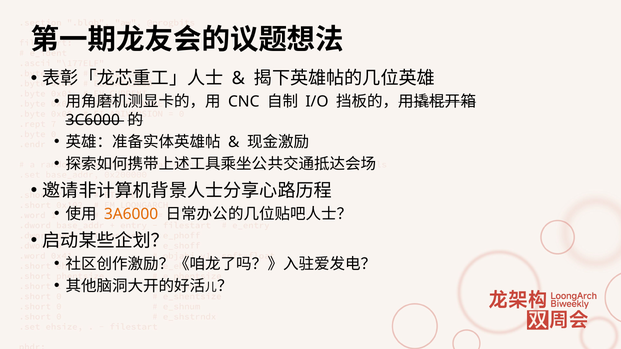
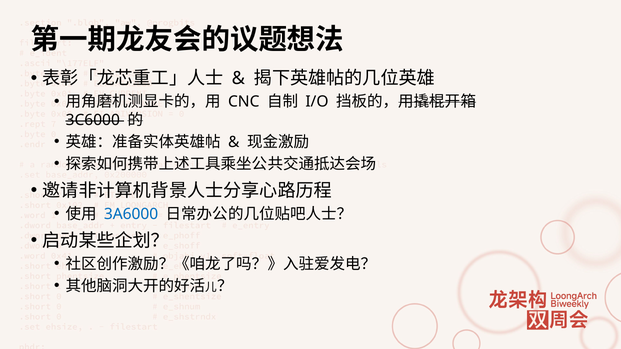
3A6000 colour: orange -> blue (131, 214)
